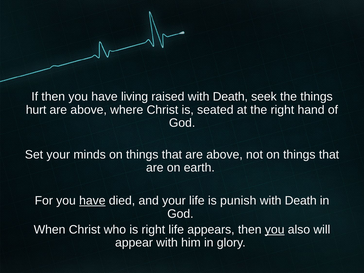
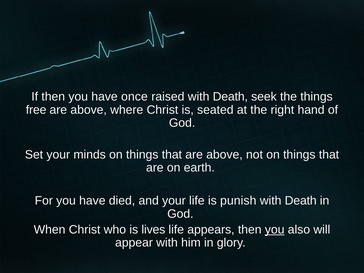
living: living -> once (134, 97)
hurt: hurt -> free (36, 110)
have underline: present -> none (92, 201)
is right: right -> lives (153, 230)
